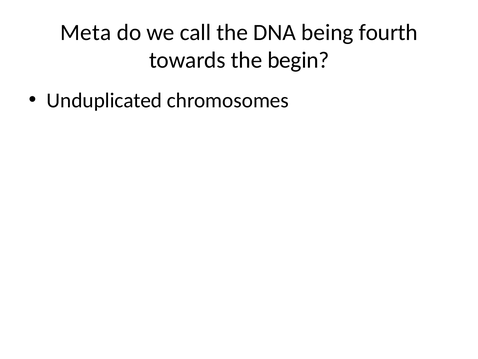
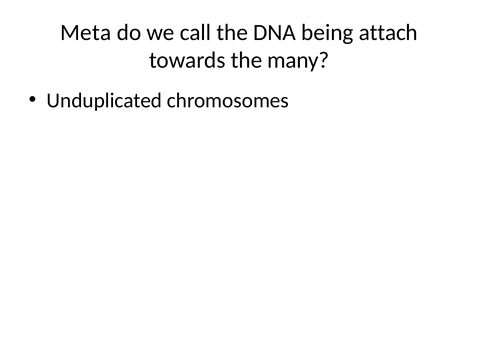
fourth: fourth -> attach (388, 32)
begin: begin -> many (298, 60)
